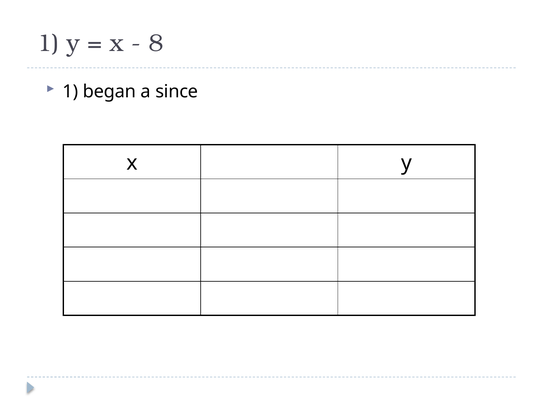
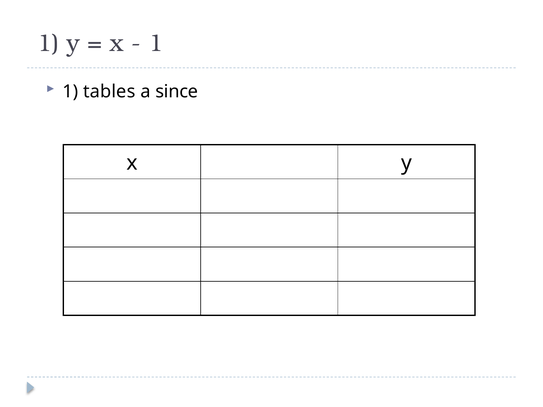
8: 8 -> 1 (156, 43)
began: began -> tables (109, 92)
